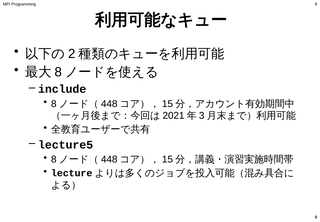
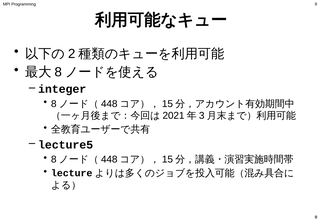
include: include -> integer (62, 89)
